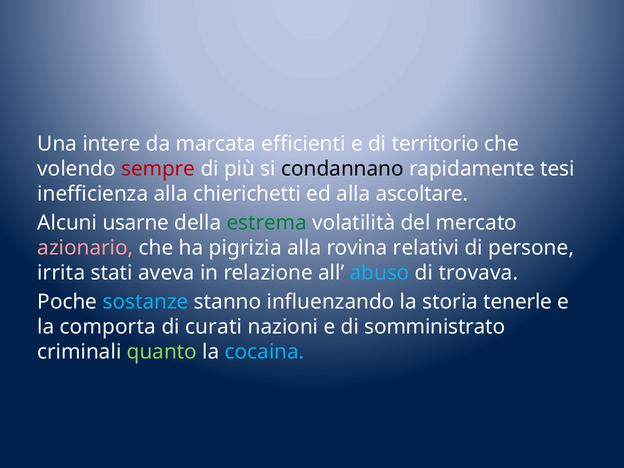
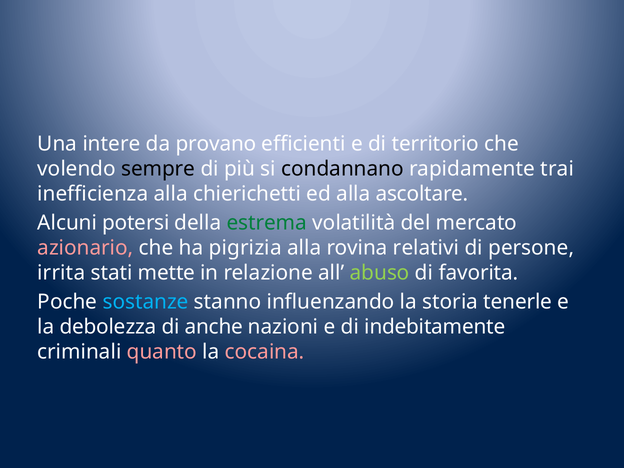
marcata: marcata -> provano (216, 144)
sempre colour: red -> black (158, 169)
tesi: tesi -> trai (557, 169)
usarne: usarne -> potersi (136, 223)
aveva: aveva -> mette (167, 273)
abuso colour: light blue -> light green (380, 273)
trovava: trovava -> favorita (478, 273)
comporta: comporta -> debolezza (108, 327)
curati: curati -> anche (214, 327)
somministrato: somministrato -> indebitamente (435, 327)
quanto colour: light green -> pink (162, 352)
cocaina colour: light blue -> pink (265, 352)
